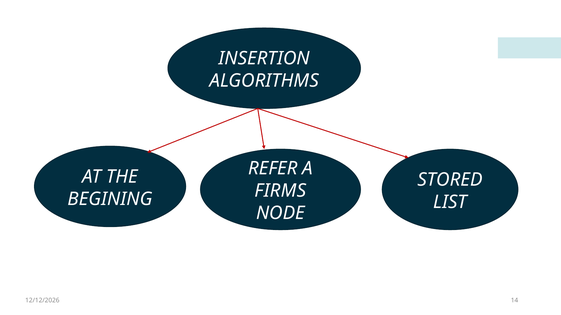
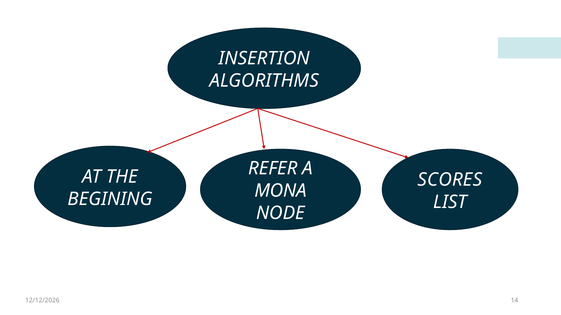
STORED: STORED -> SCORES (450, 180)
FIRMS: FIRMS -> MONA (281, 191)
